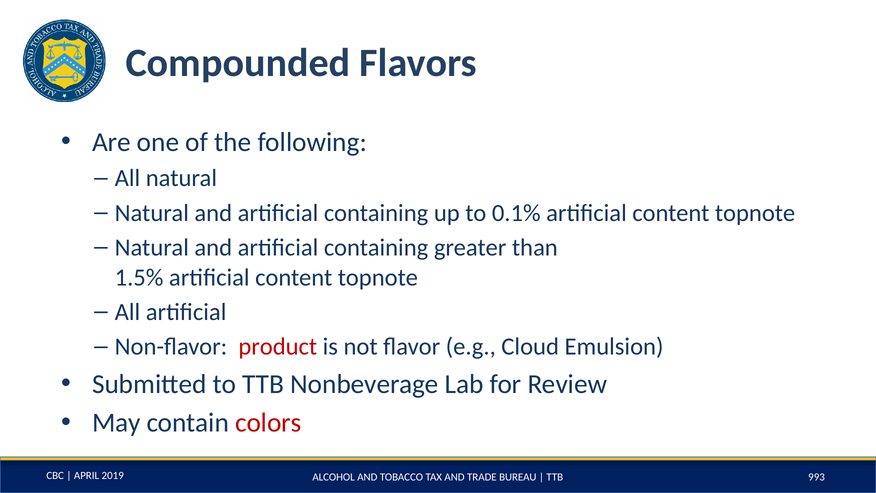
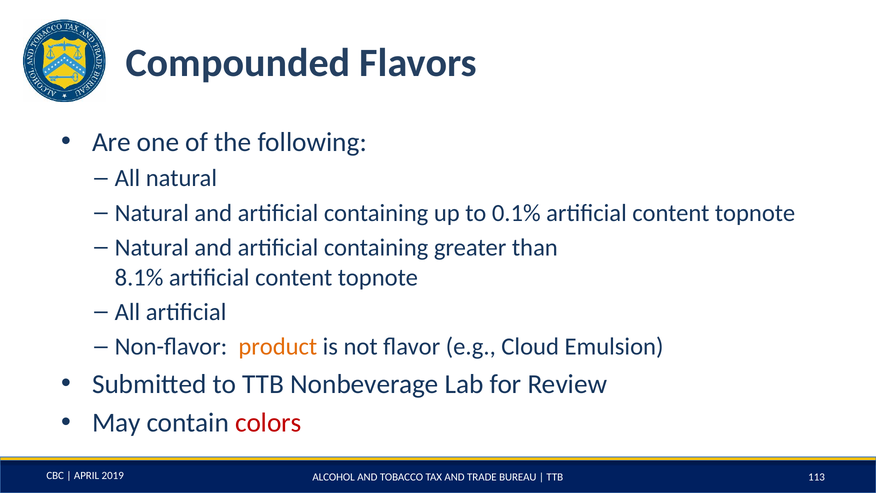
1.5%: 1.5% -> 8.1% (139, 277)
product colour: red -> orange (278, 347)
993: 993 -> 113 (817, 477)
